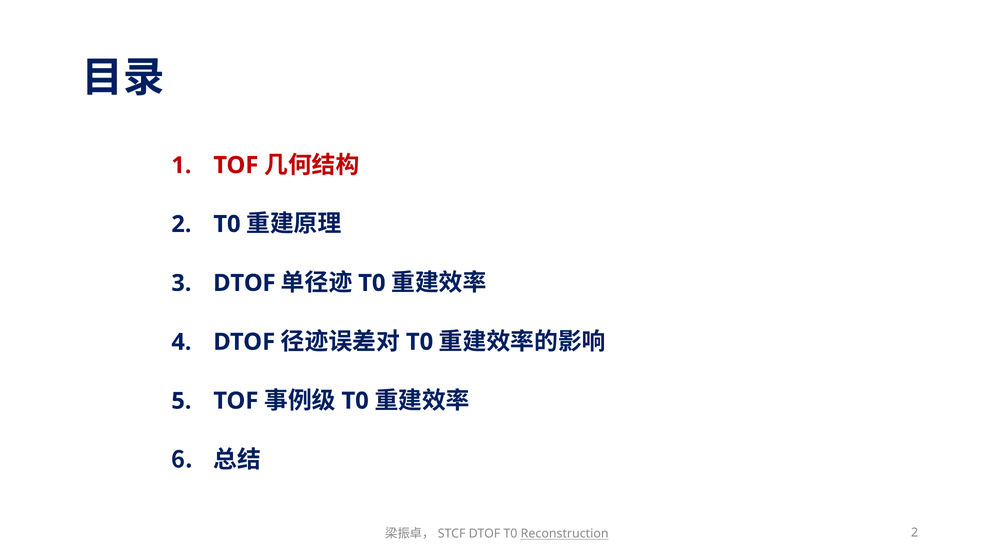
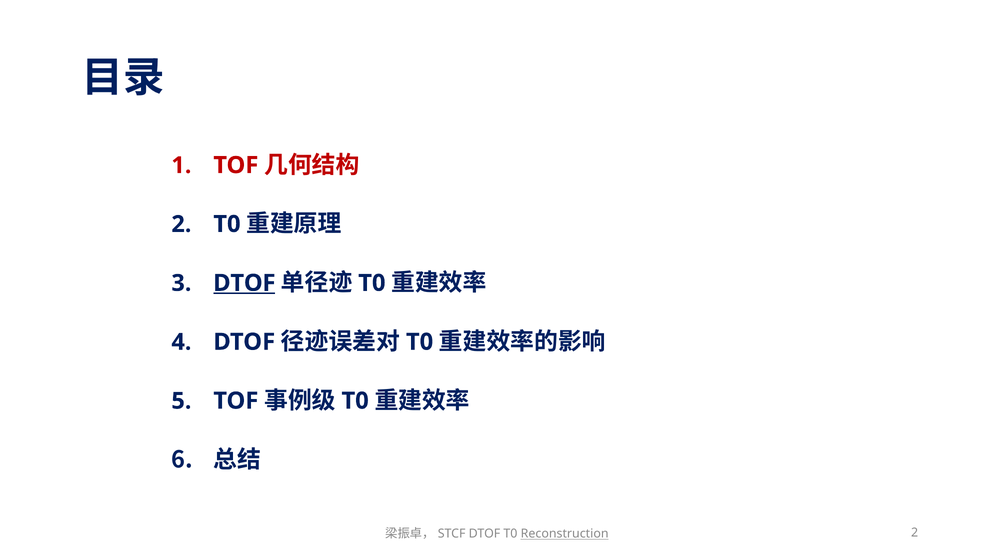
DTOF underline: none -> present (244, 283)
